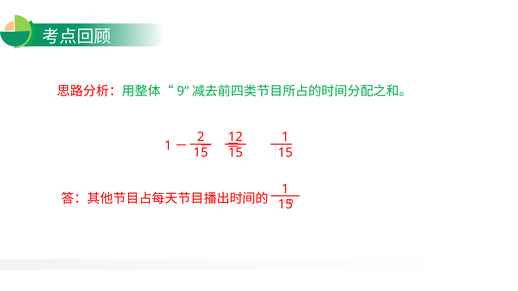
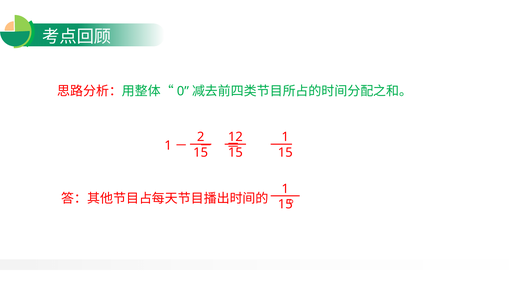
9: 9 -> 0 (183, 91)
